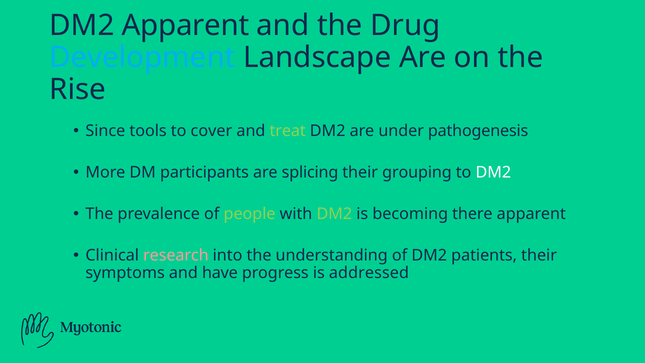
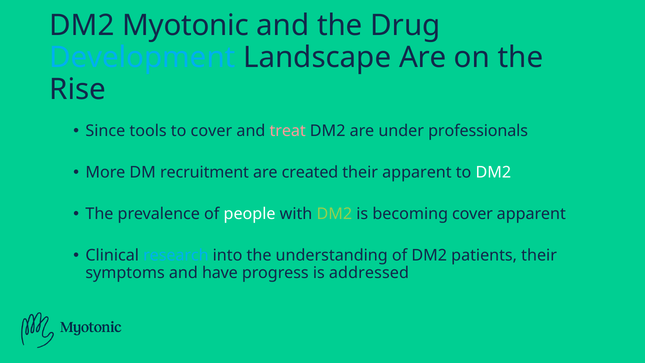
DM2 Apparent: Apparent -> Myotonic (186, 25)
treat colour: light green -> pink (288, 131)
pathogenesis: pathogenesis -> professionals (478, 131)
participants: participants -> recruitment (205, 172)
splicing: splicing -> created (310, 172)
their grouping: grouping -> apparent (417, 172)
people colour: light green -> white (250, 214)
becoming there: there -> cover (472, 214)
research colour: pink -> light blue (176, 255)
